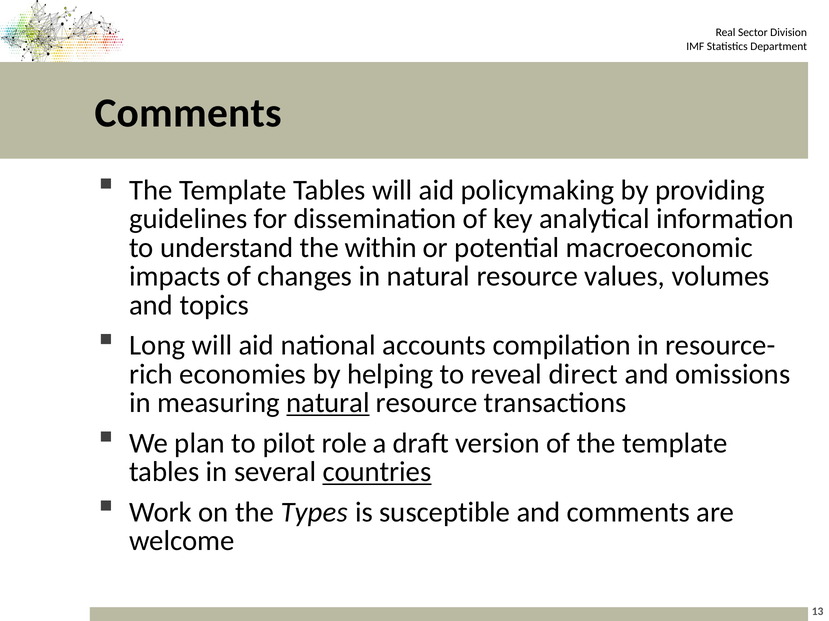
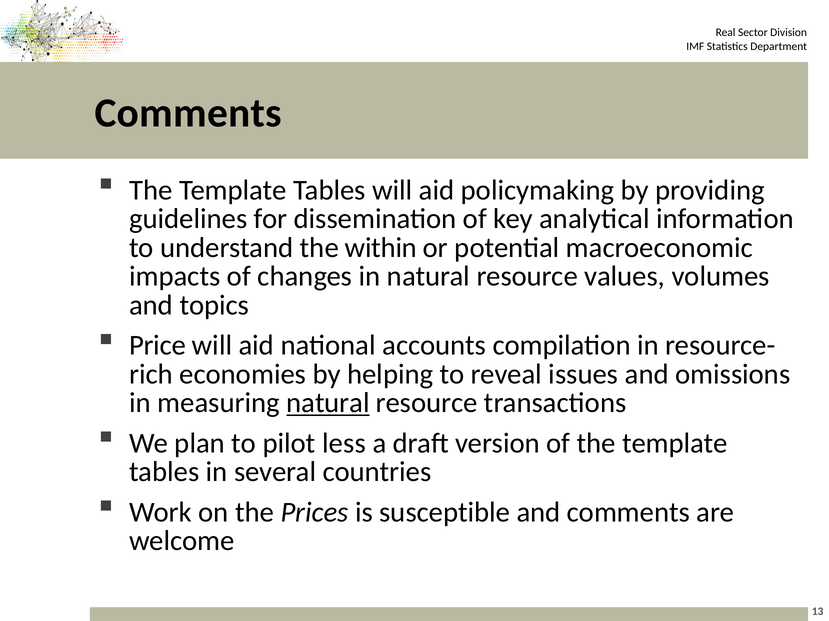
Long: Long -> Price (157, 346)
direct: direct -> issues (583, 375)
role: role -> less (344, 444)
countries underline: present -> none (377, 473)
Types: Types -> Prices (315, 513)
